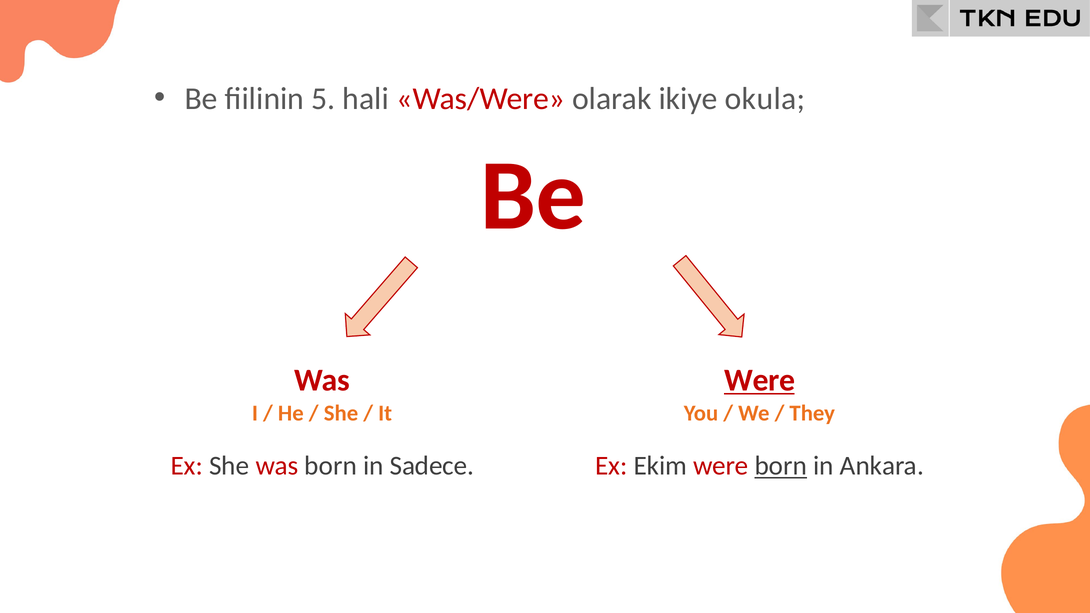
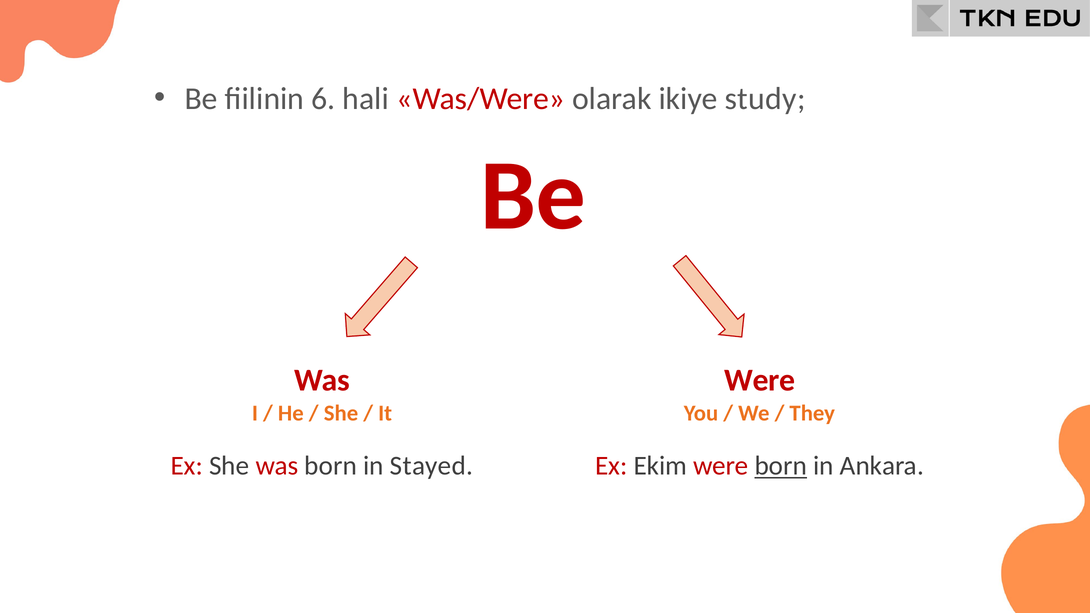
5: 5 -> 6 (323, 99)
okula: okula -> study (765, 99)
Were underline: present -> none (760, 380)
Sadece: Sadece -> Stayed (432, 466)
